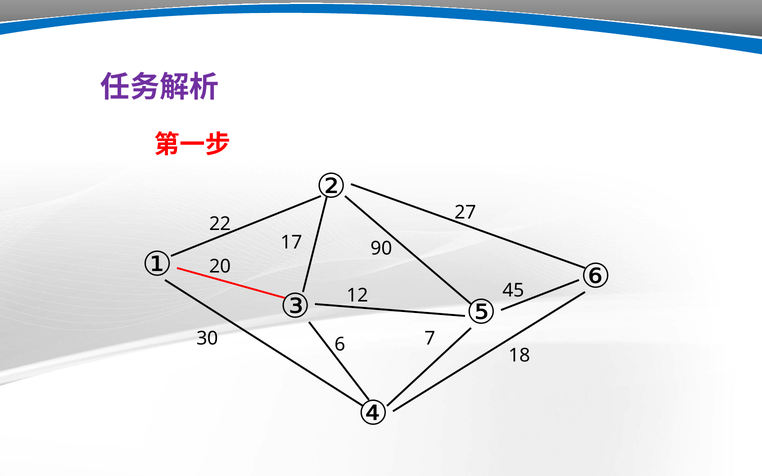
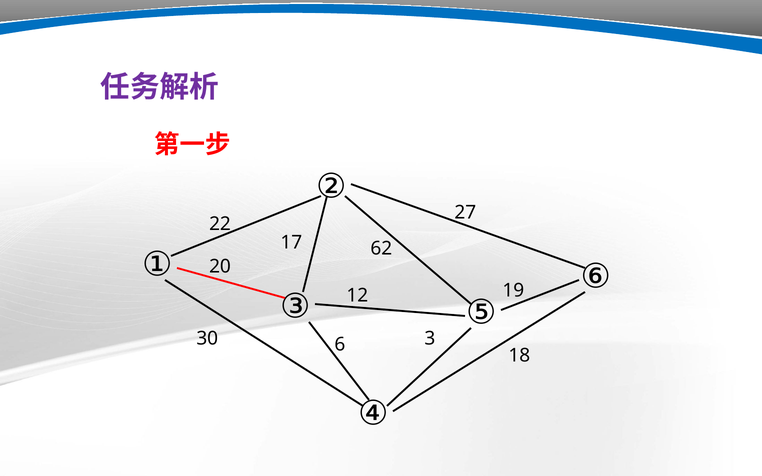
90: 90 -> 62 (381, 249)
45: 45 -> 19 (513, 291)
6 7: 7 -> 3 (430, 339)
